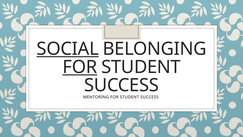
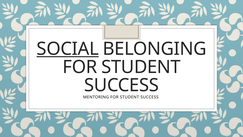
FOR underline: present -> none (80, 67)
